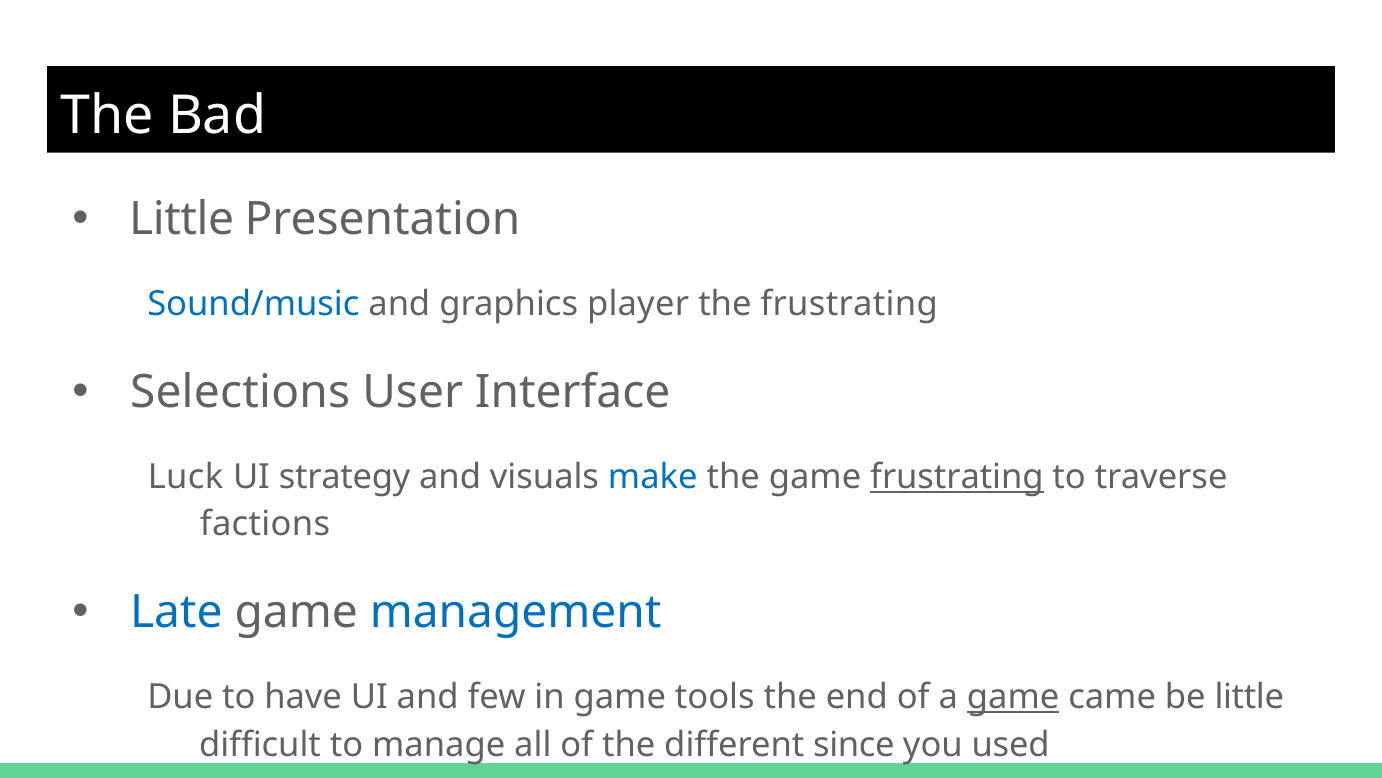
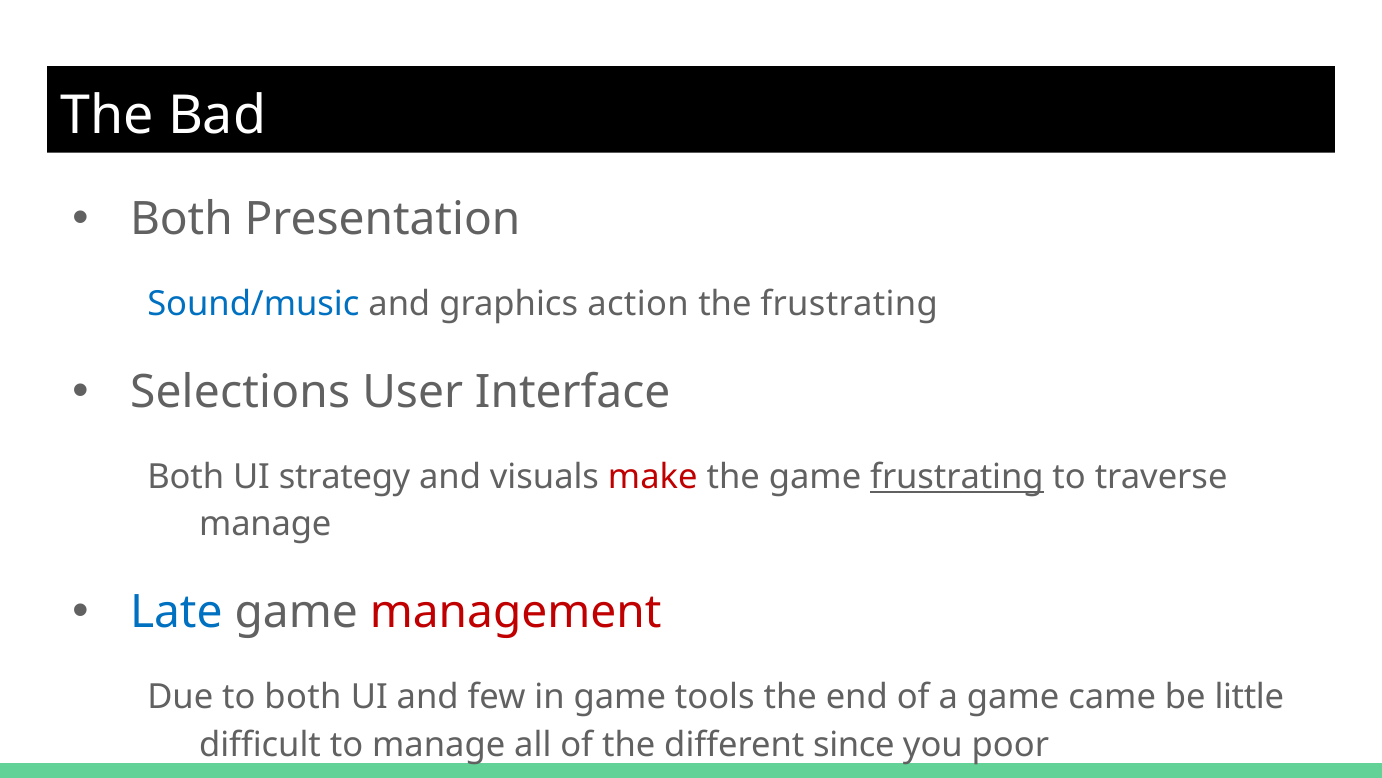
Little: Little -> Both (181, 219)
player: player -> action (638, 304)
Luck: Luck -> Both (186, 476)
make colour: blue -> red (653, 476)
factions: factions -> manage (265, 524)
management colour: blue -> red (516, 612)
to have: have -> both (303, 697)
game underline: present -> none (1013, 697)
used: used -> poor (1010, 744)
